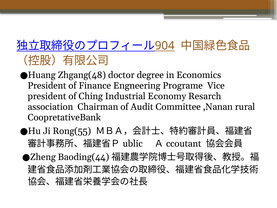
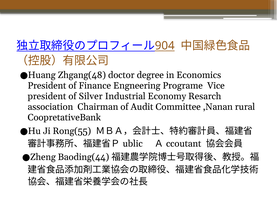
Ching: Ching -> Silver (91, 96)
